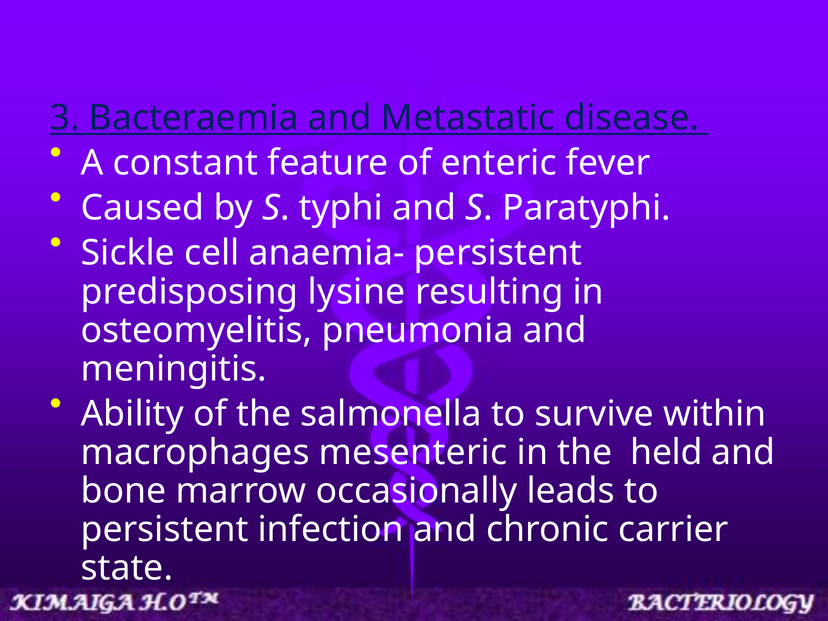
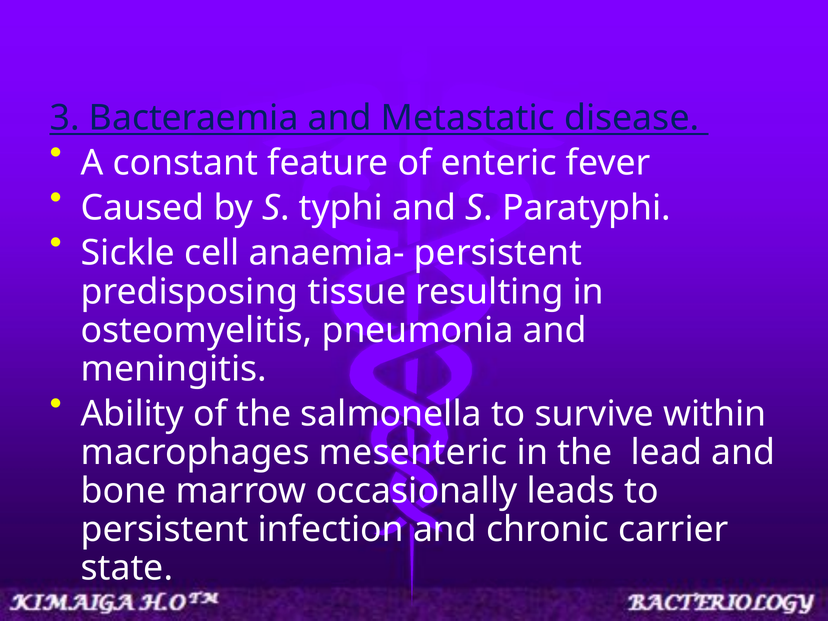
lysine: lysine -> tissue (357, 292)
held: held -> lead (666, 452)
